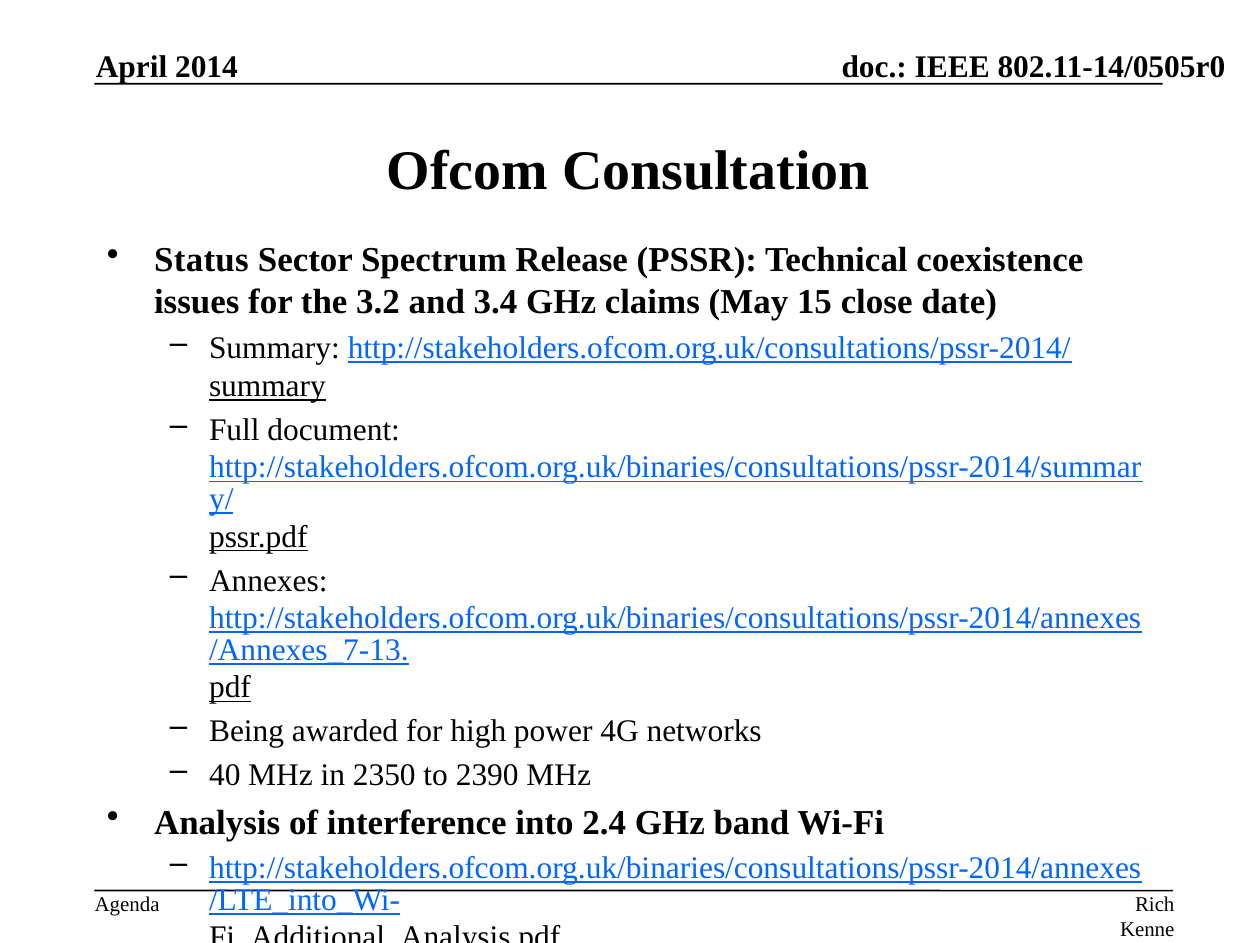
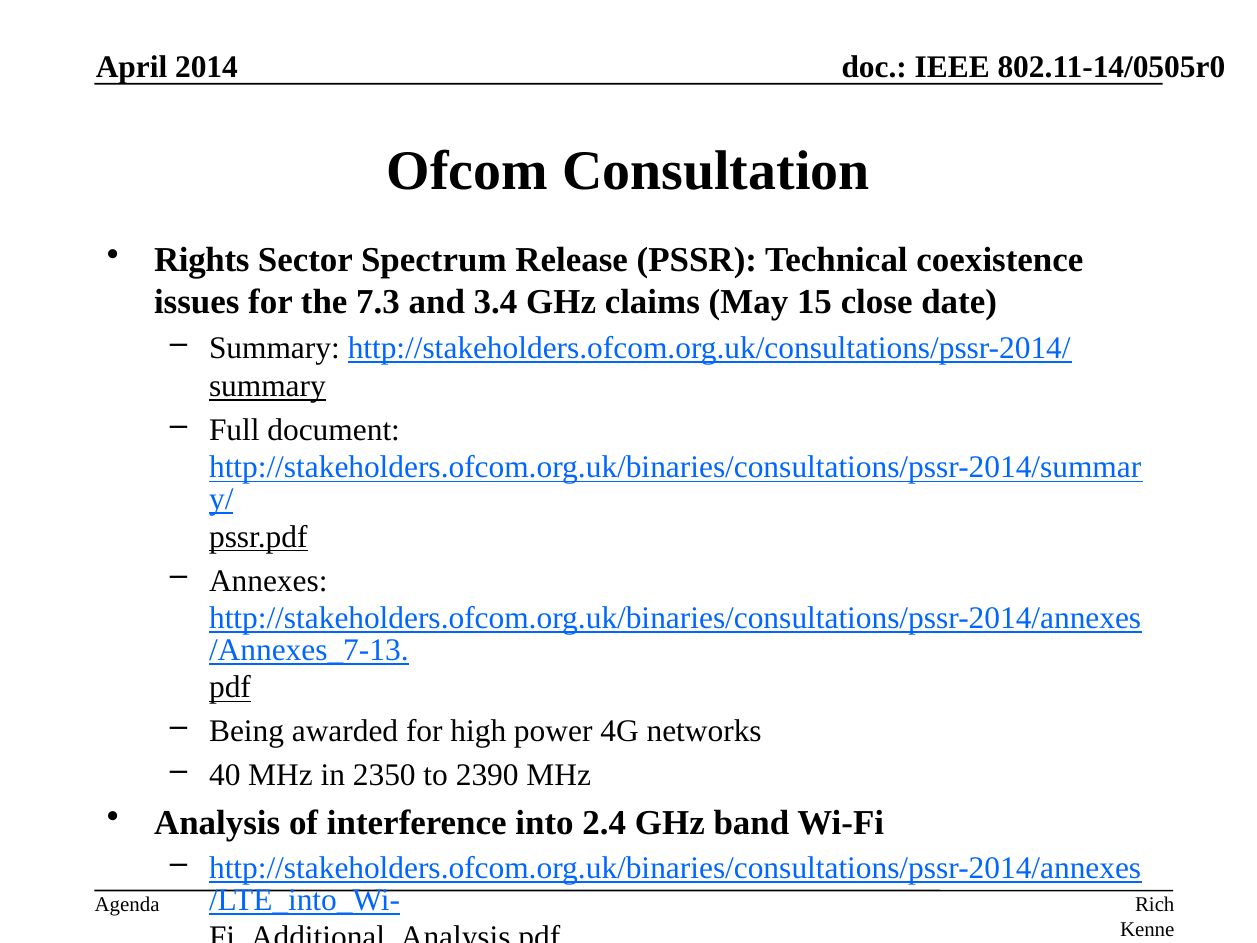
Status: Status -> Rights (202, 260)
3.2: 3.2 -> 7.3 (378, 302)
